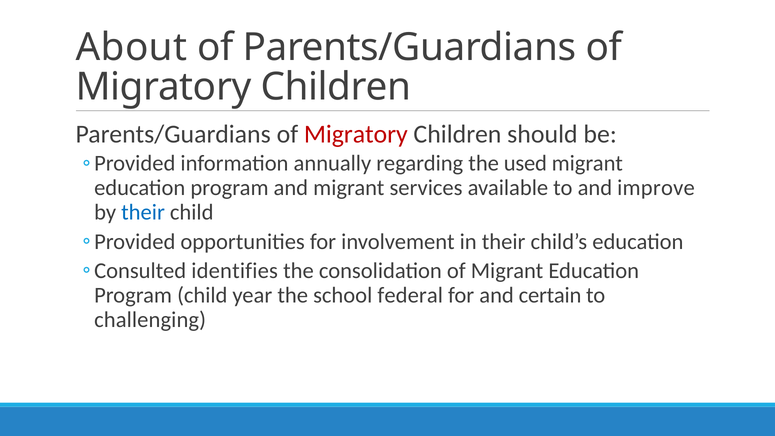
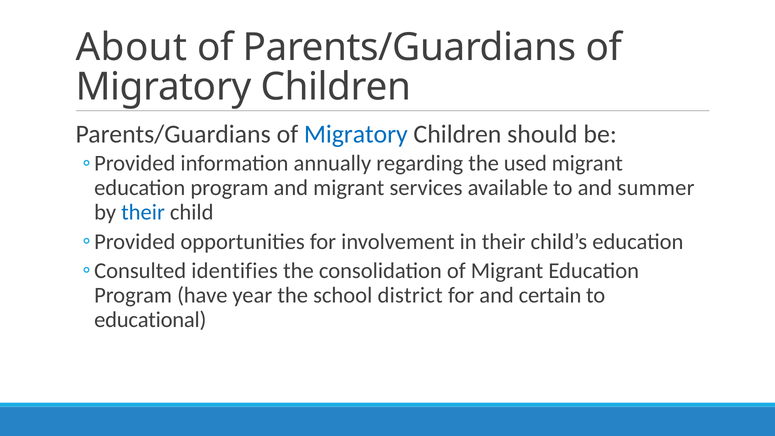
Migratory colour: red -> blue (356, 134)
improve: improve -> summer (656, 188)
Program child: child -> have (202, 295)
federal: federal -> district (410, 295)
challenging: challenging -> educational (150, 320)
